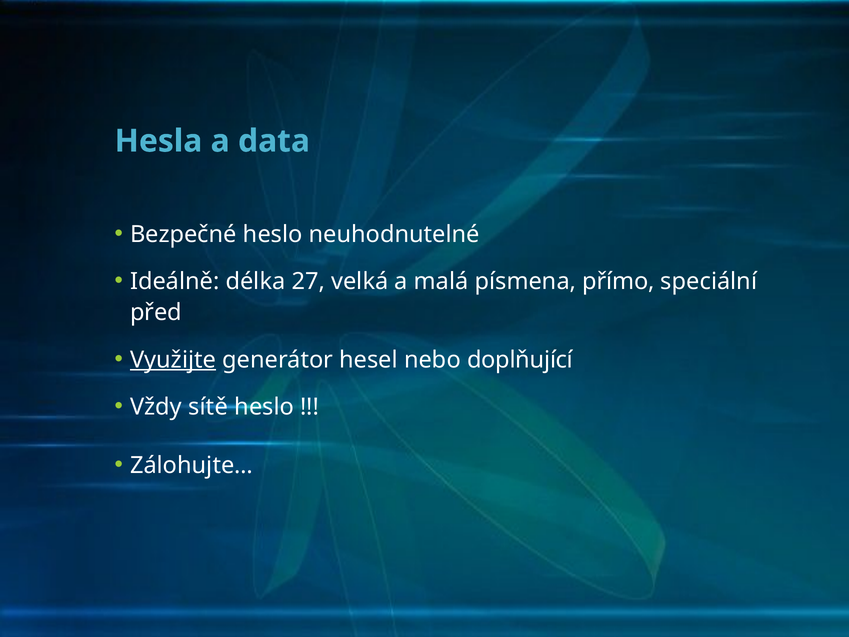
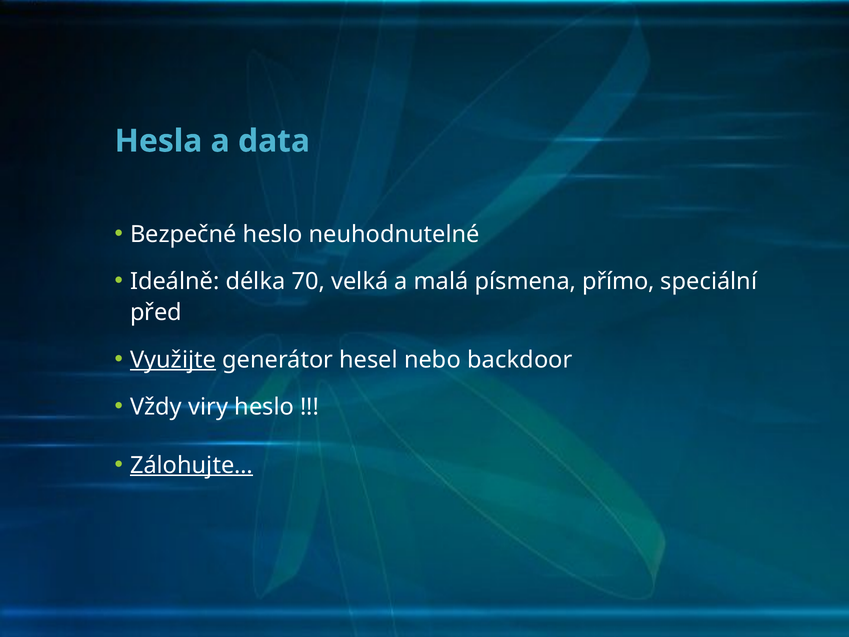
27: 27 -> 70 (308, 281)
doplňující: doplňující -> backdoor (520, 360)
sítě: sítě -> viry (208, 407)
Zálohujte… underline: none -> present (192, 465)
